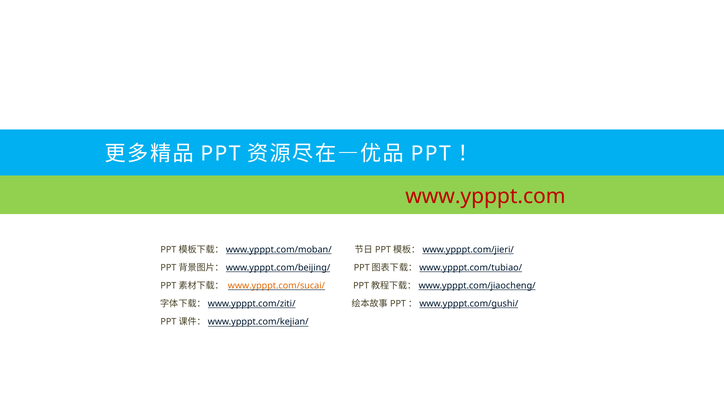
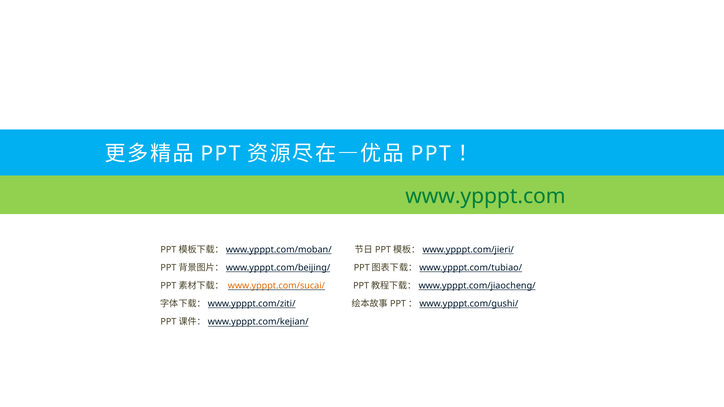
www.ypppt.com colour: red -> green (485, 196)
